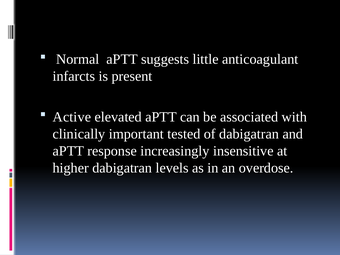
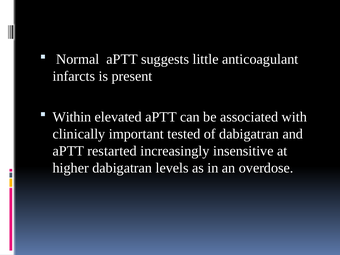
Active: Active -> Within (72, 117)
response: response -> restarted (112, 151)
